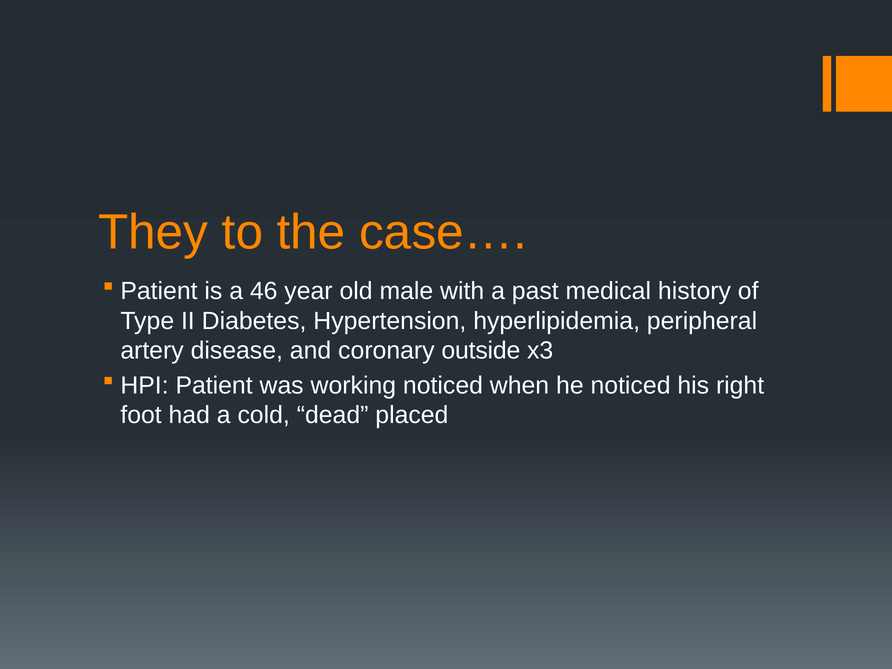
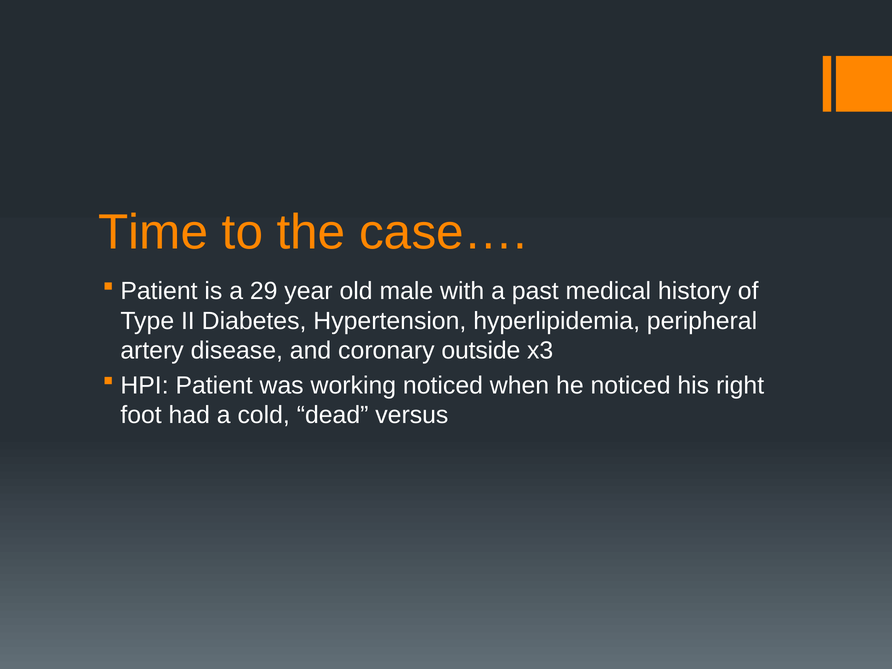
They: They -> Time (153, 233)
46: 46 -> 29 (264, 291)
placed: placed -> versus (412, 415)
